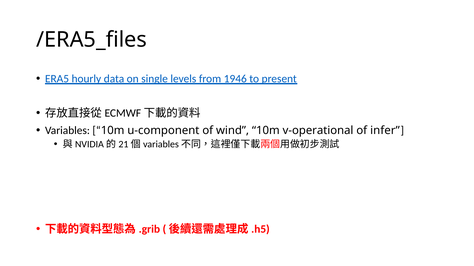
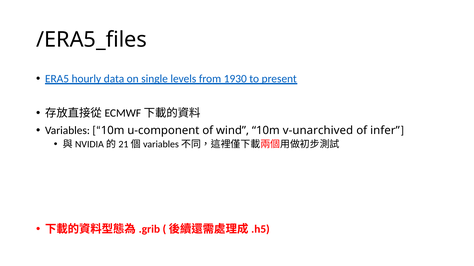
1946: 1946 -> 1930 (235, 79)
v-operational: v-operational -> v-unarchived (318, 131)
